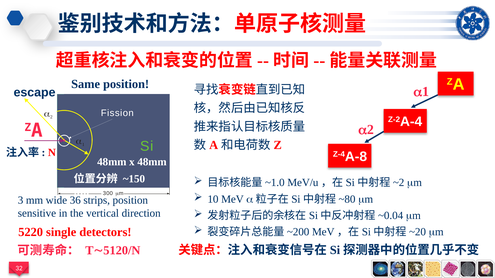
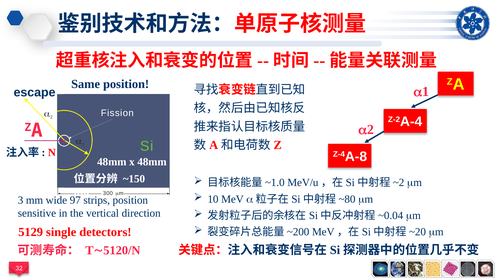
36: 36 -> 97 (75, 200)
5220: 5220 -> 5129 (31, 232)
